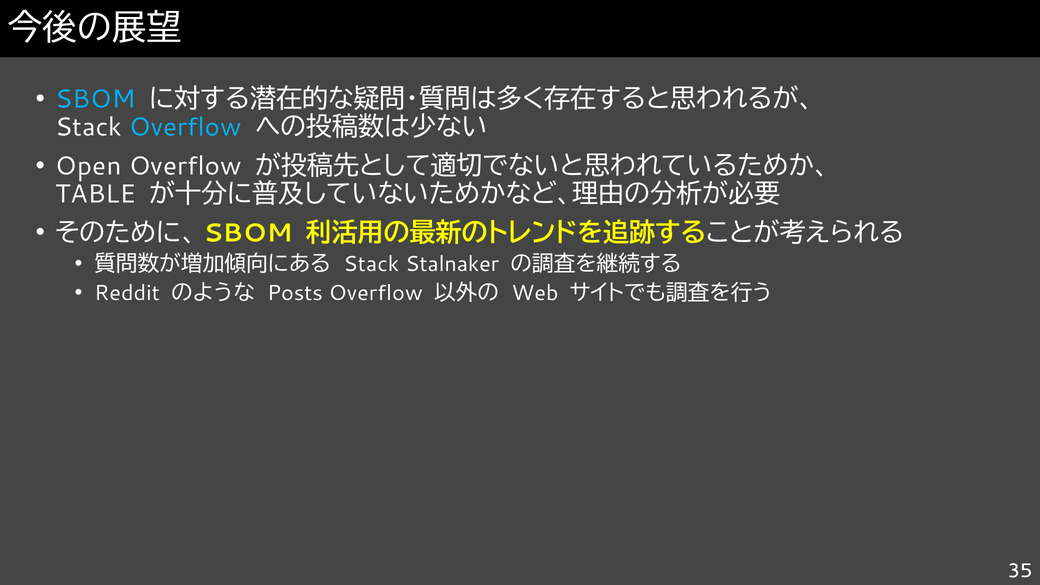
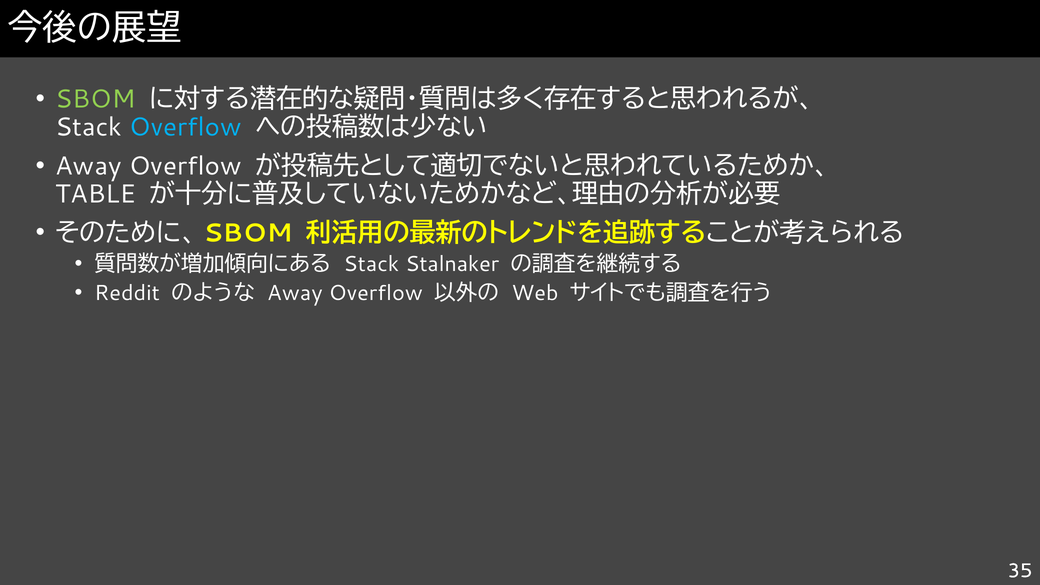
SBOM colour: light blue -> light green (95, 99)
Open: Open -> Away (88, 166)
Posts: Posts -> Away (295, 293)
